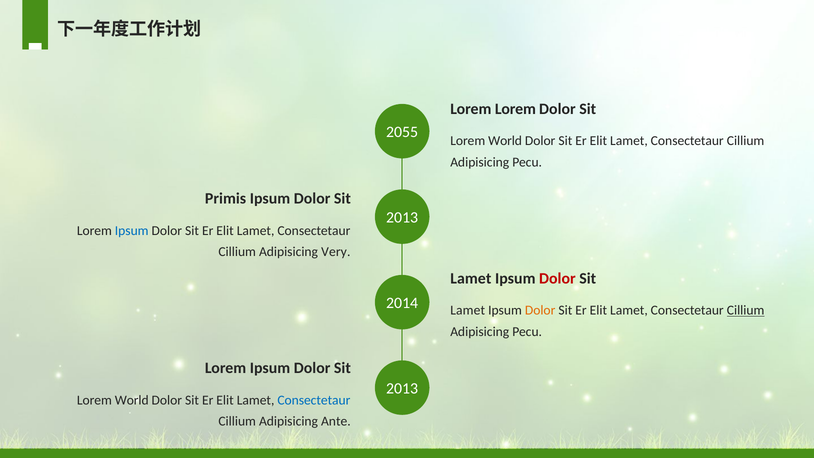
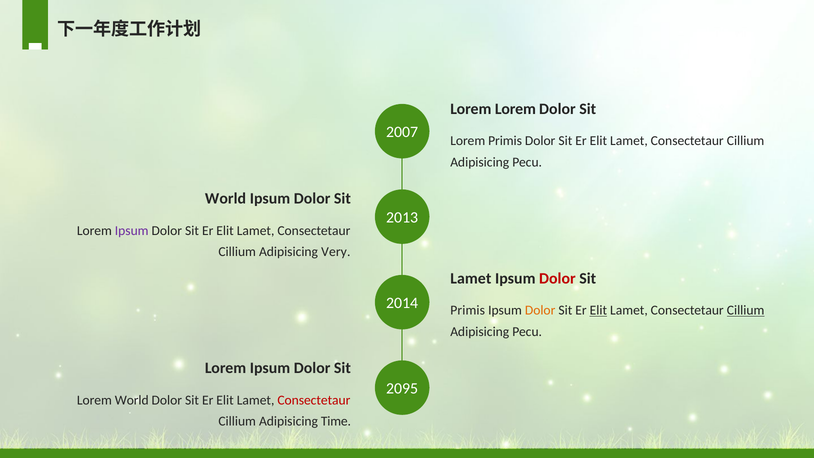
2055: 2055 -> 2007 (402, 132)
World: World -> Primis (505, 141)
Primis: Primis -> World (226, 199)
Ipsum colour: blue -> purple (132, 231)
Lamet: Lamet -> Primis (468, 310)
Elit underline: none -> present (598, 310)
2013: 2013 -> 2095 (402, 389)
Consectetaur colour: blue -> red (314, 400)
Ante: Ante -> Time (336, 421)
